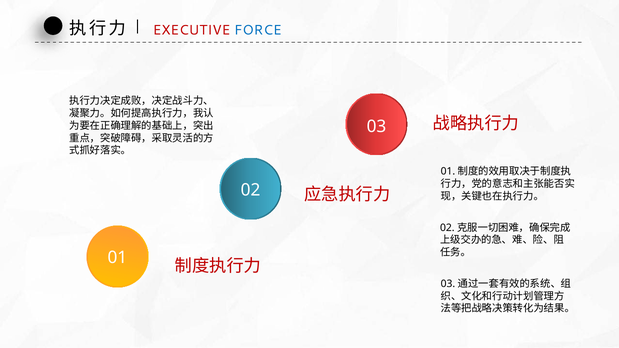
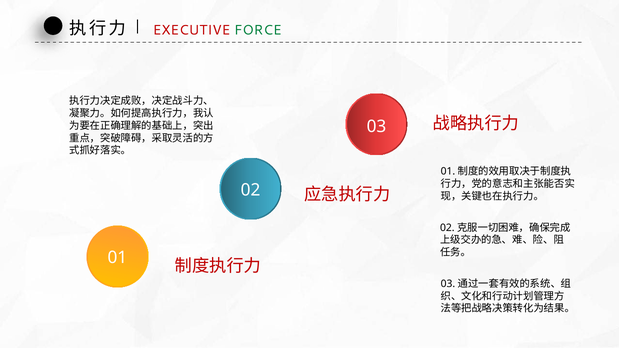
FORCE colour: blue -> green (258, 30)
